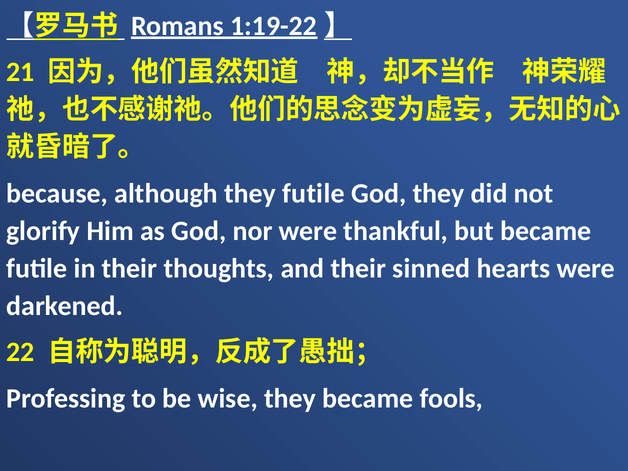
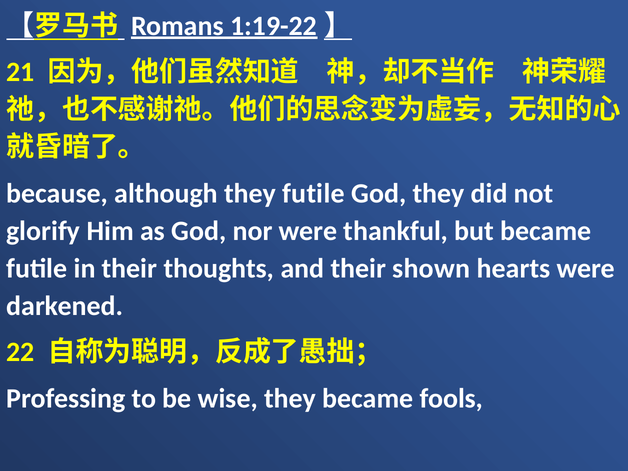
sinned: sinned -> shown (431, 268)
